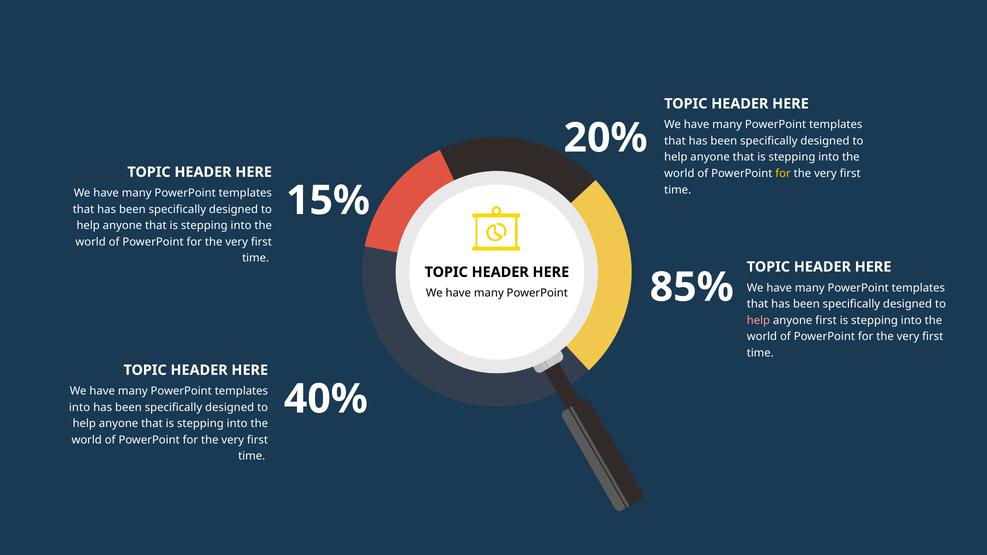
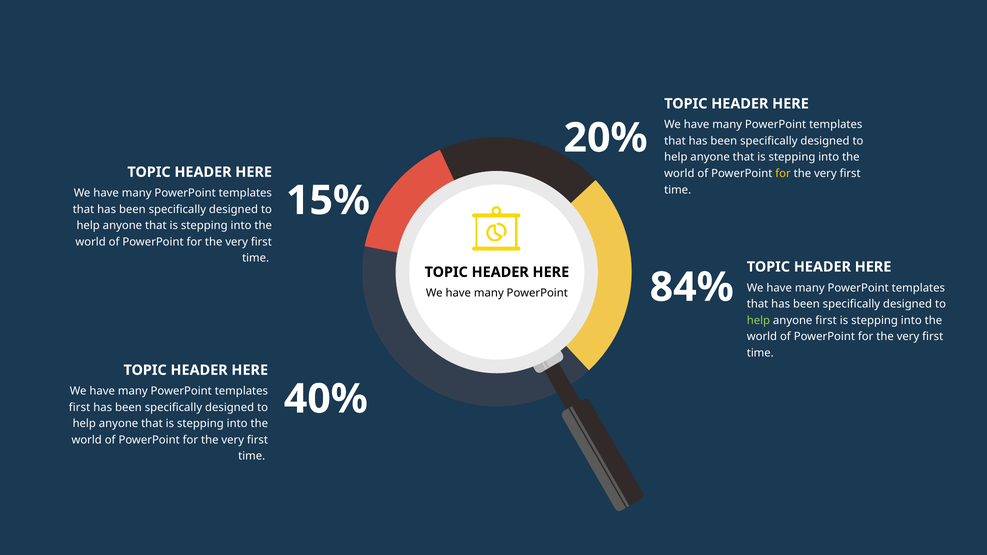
85%: 85% -> 84% (692, 287)
help colour: pink -> light green (758, 321)
into: into -> first (80, 408)
